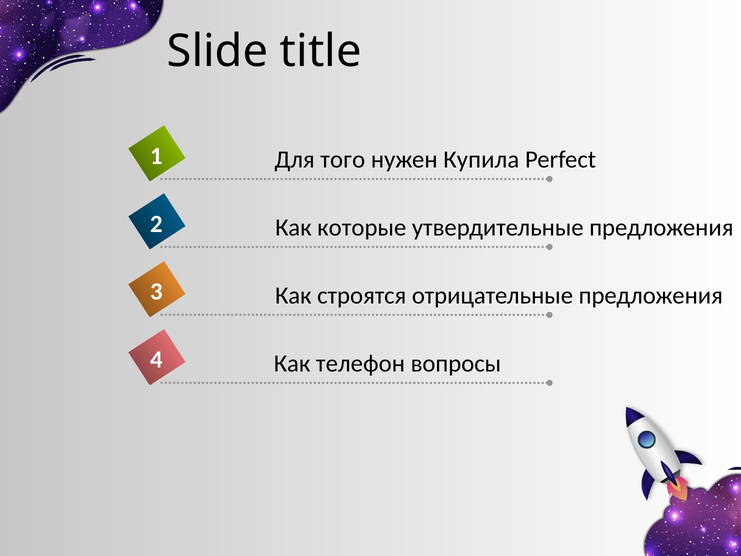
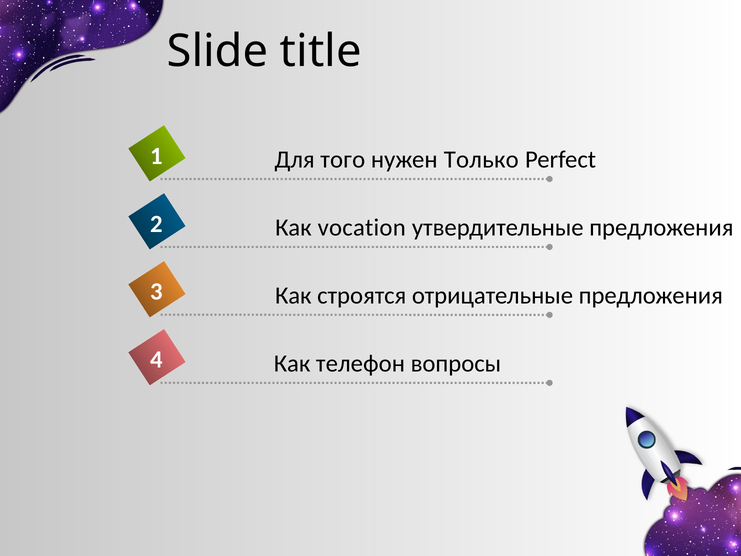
Купила: Купила -> Только (481, 159)
которые: которые -> vocation (362, 227)
